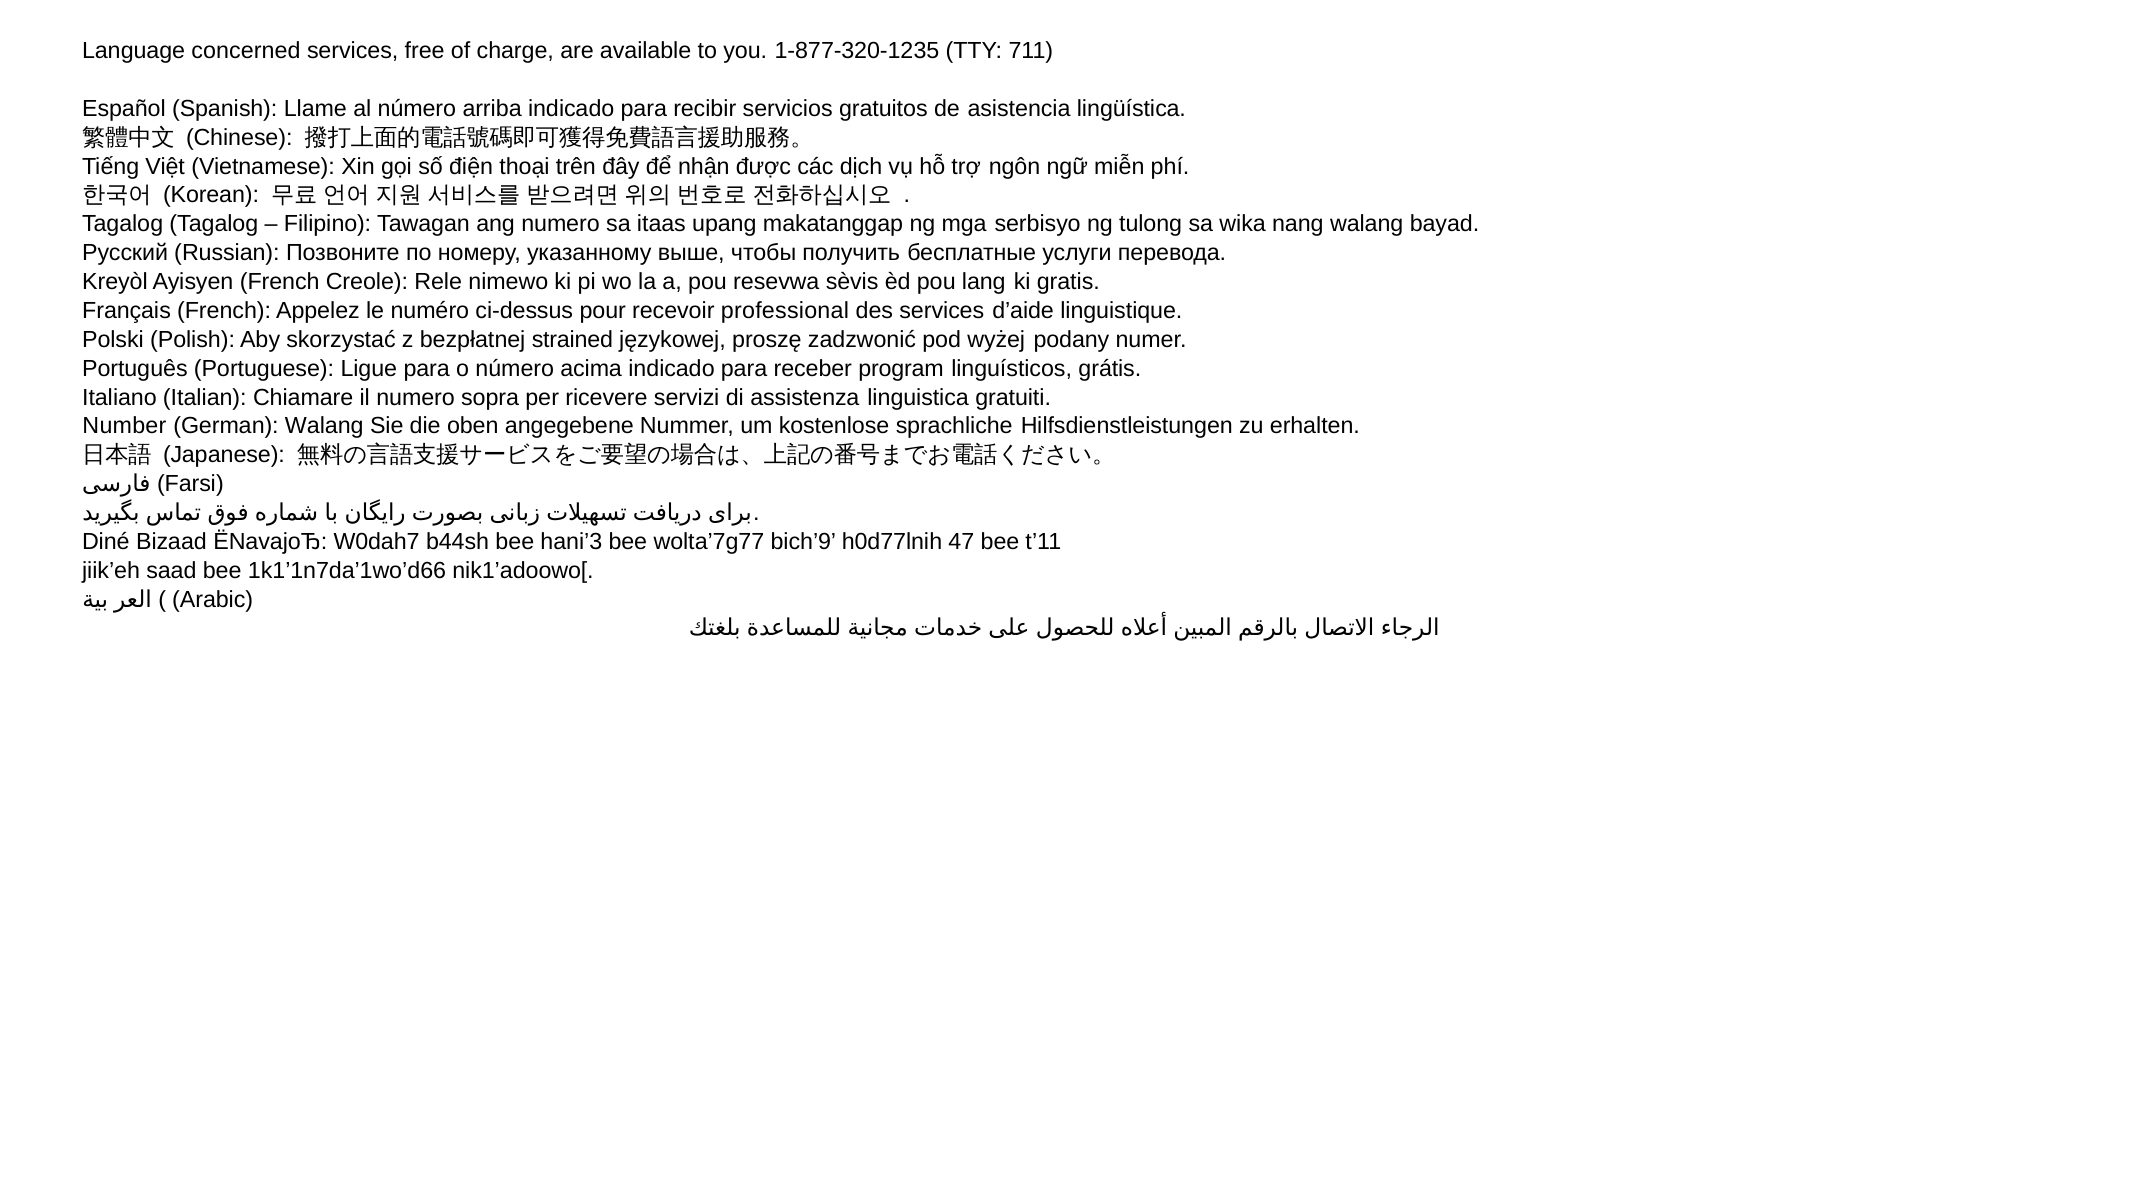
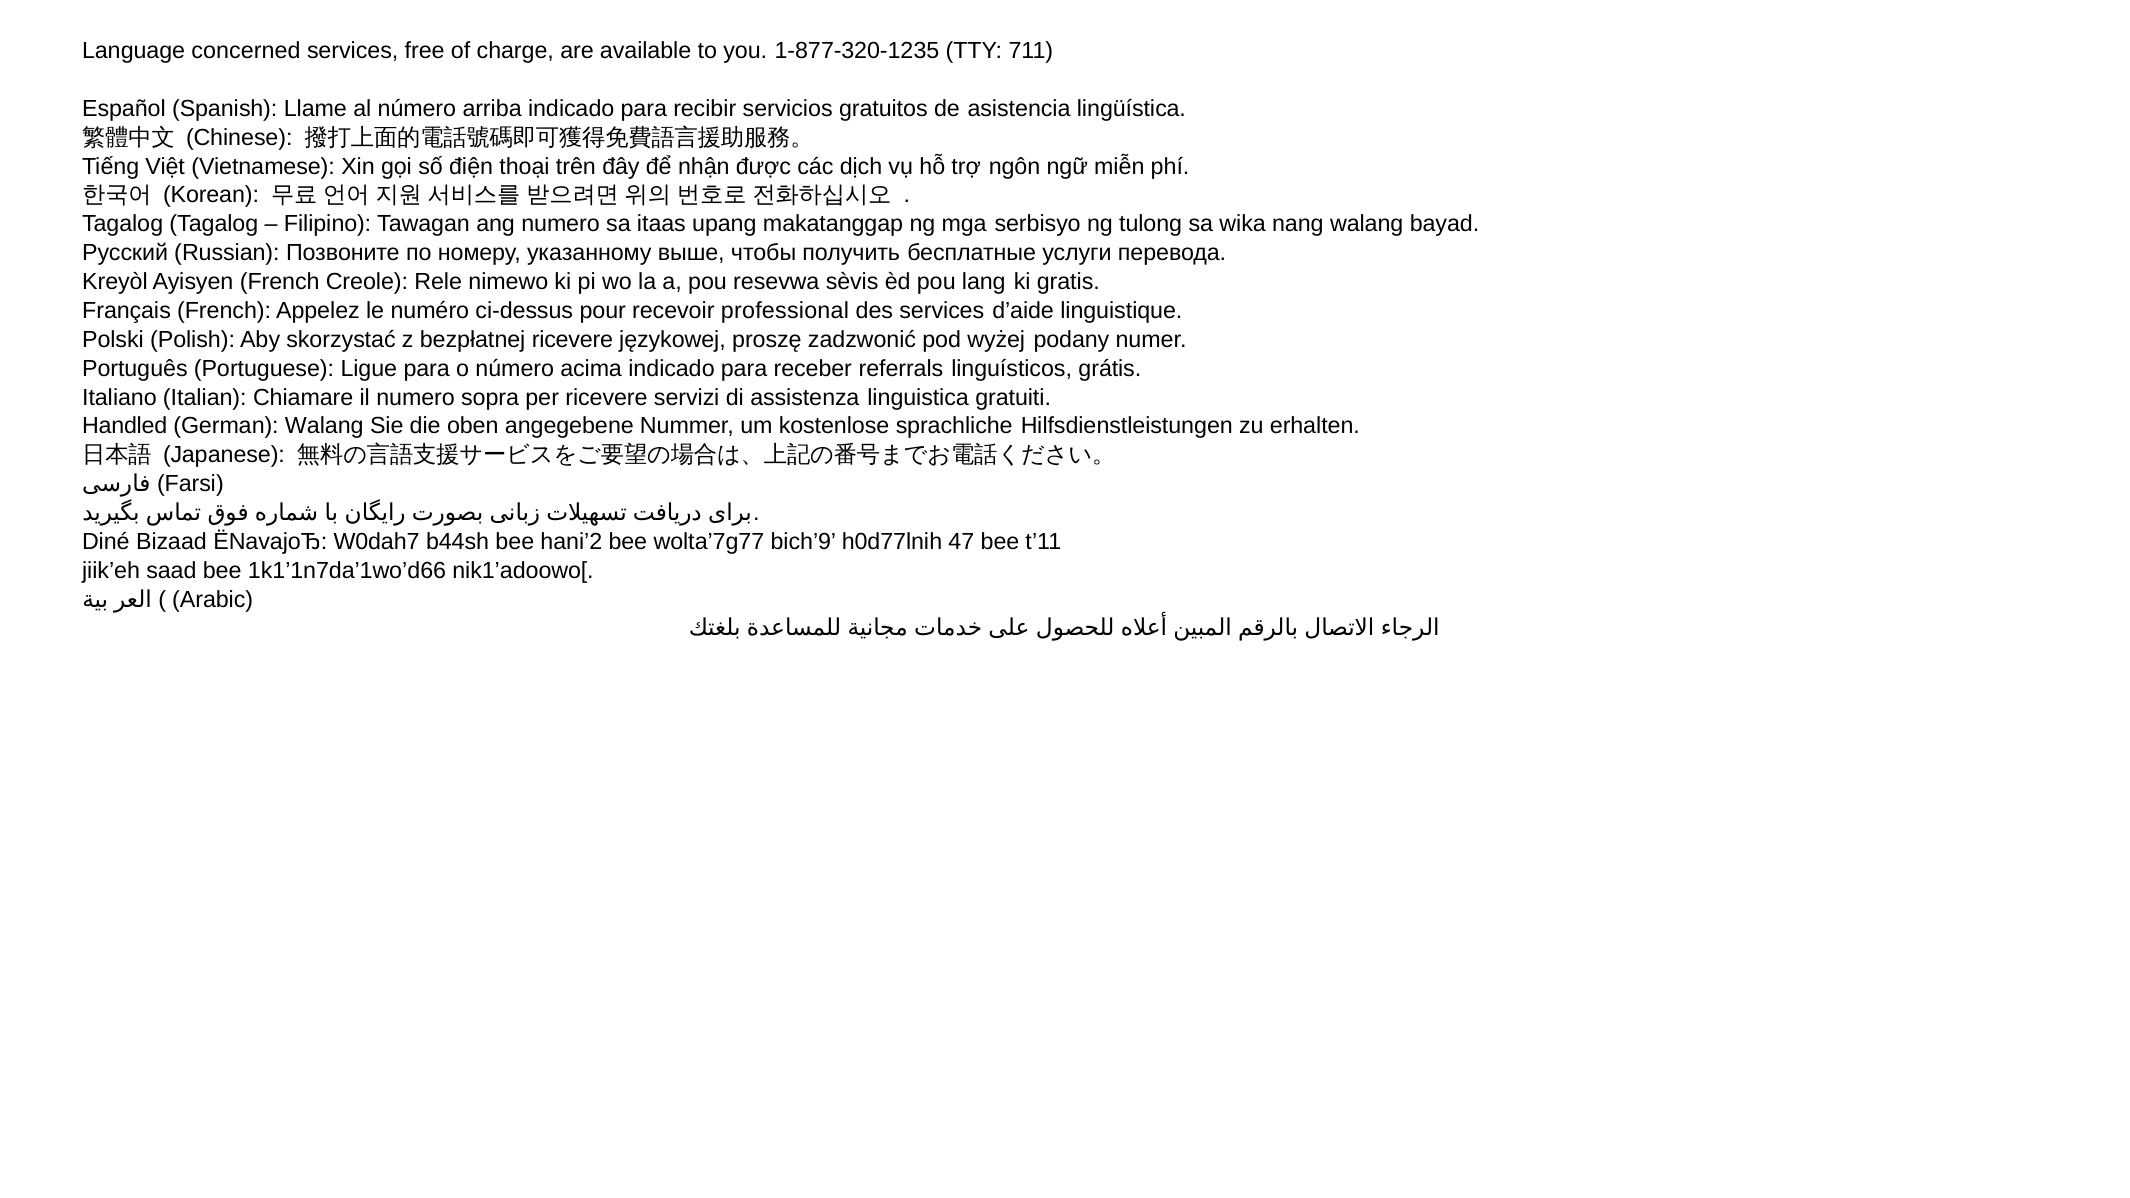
bezpłatnej strained: strained -> ricevere (572, 340)
program: program -> referrals (901, 369)
Number: Number -> Handled (125, 426)
hani’3: hani’3 -> hani’2 (571, 542)
